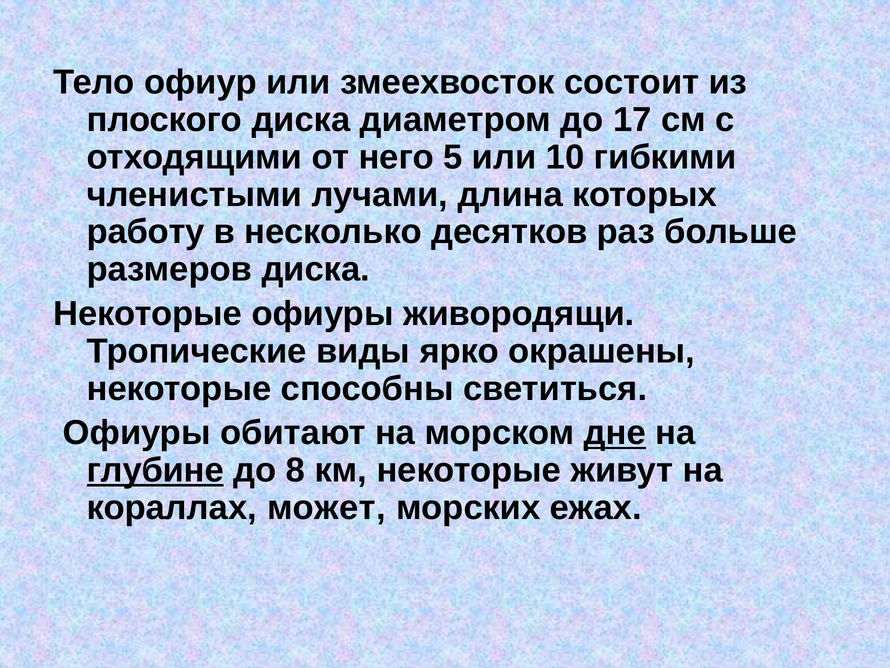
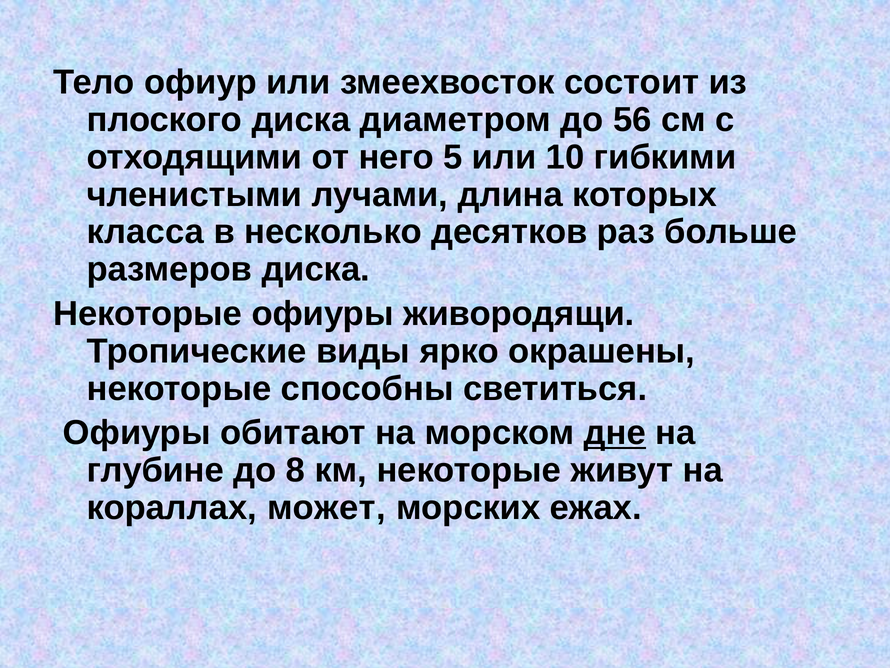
17: 17 -> 56 (632, 120)
работу: работу -> класса (145, 232)
глубине underline: present -> none (155, 470)
